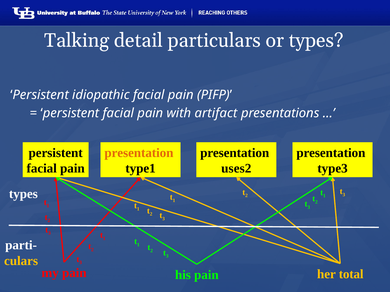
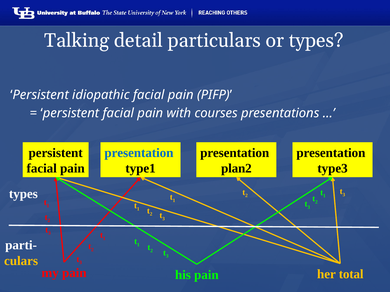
artifact: artifact -> courses (216, 113)
presentation colour: orange -> blue (139, 153)
uses2: uses2 -> plan2 (236, 169)
